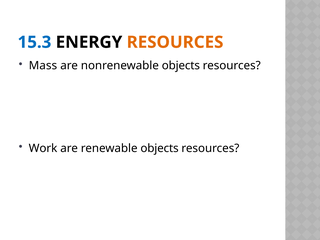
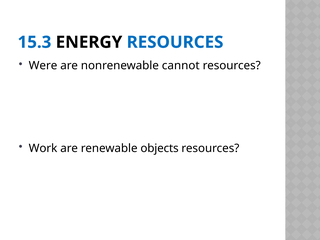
RESOURCES colour: orange -> blue (175, 42)
Mass: Mass -> Were (43, 66)
nonrenewable objects: objects -> cannot (181, 66)
